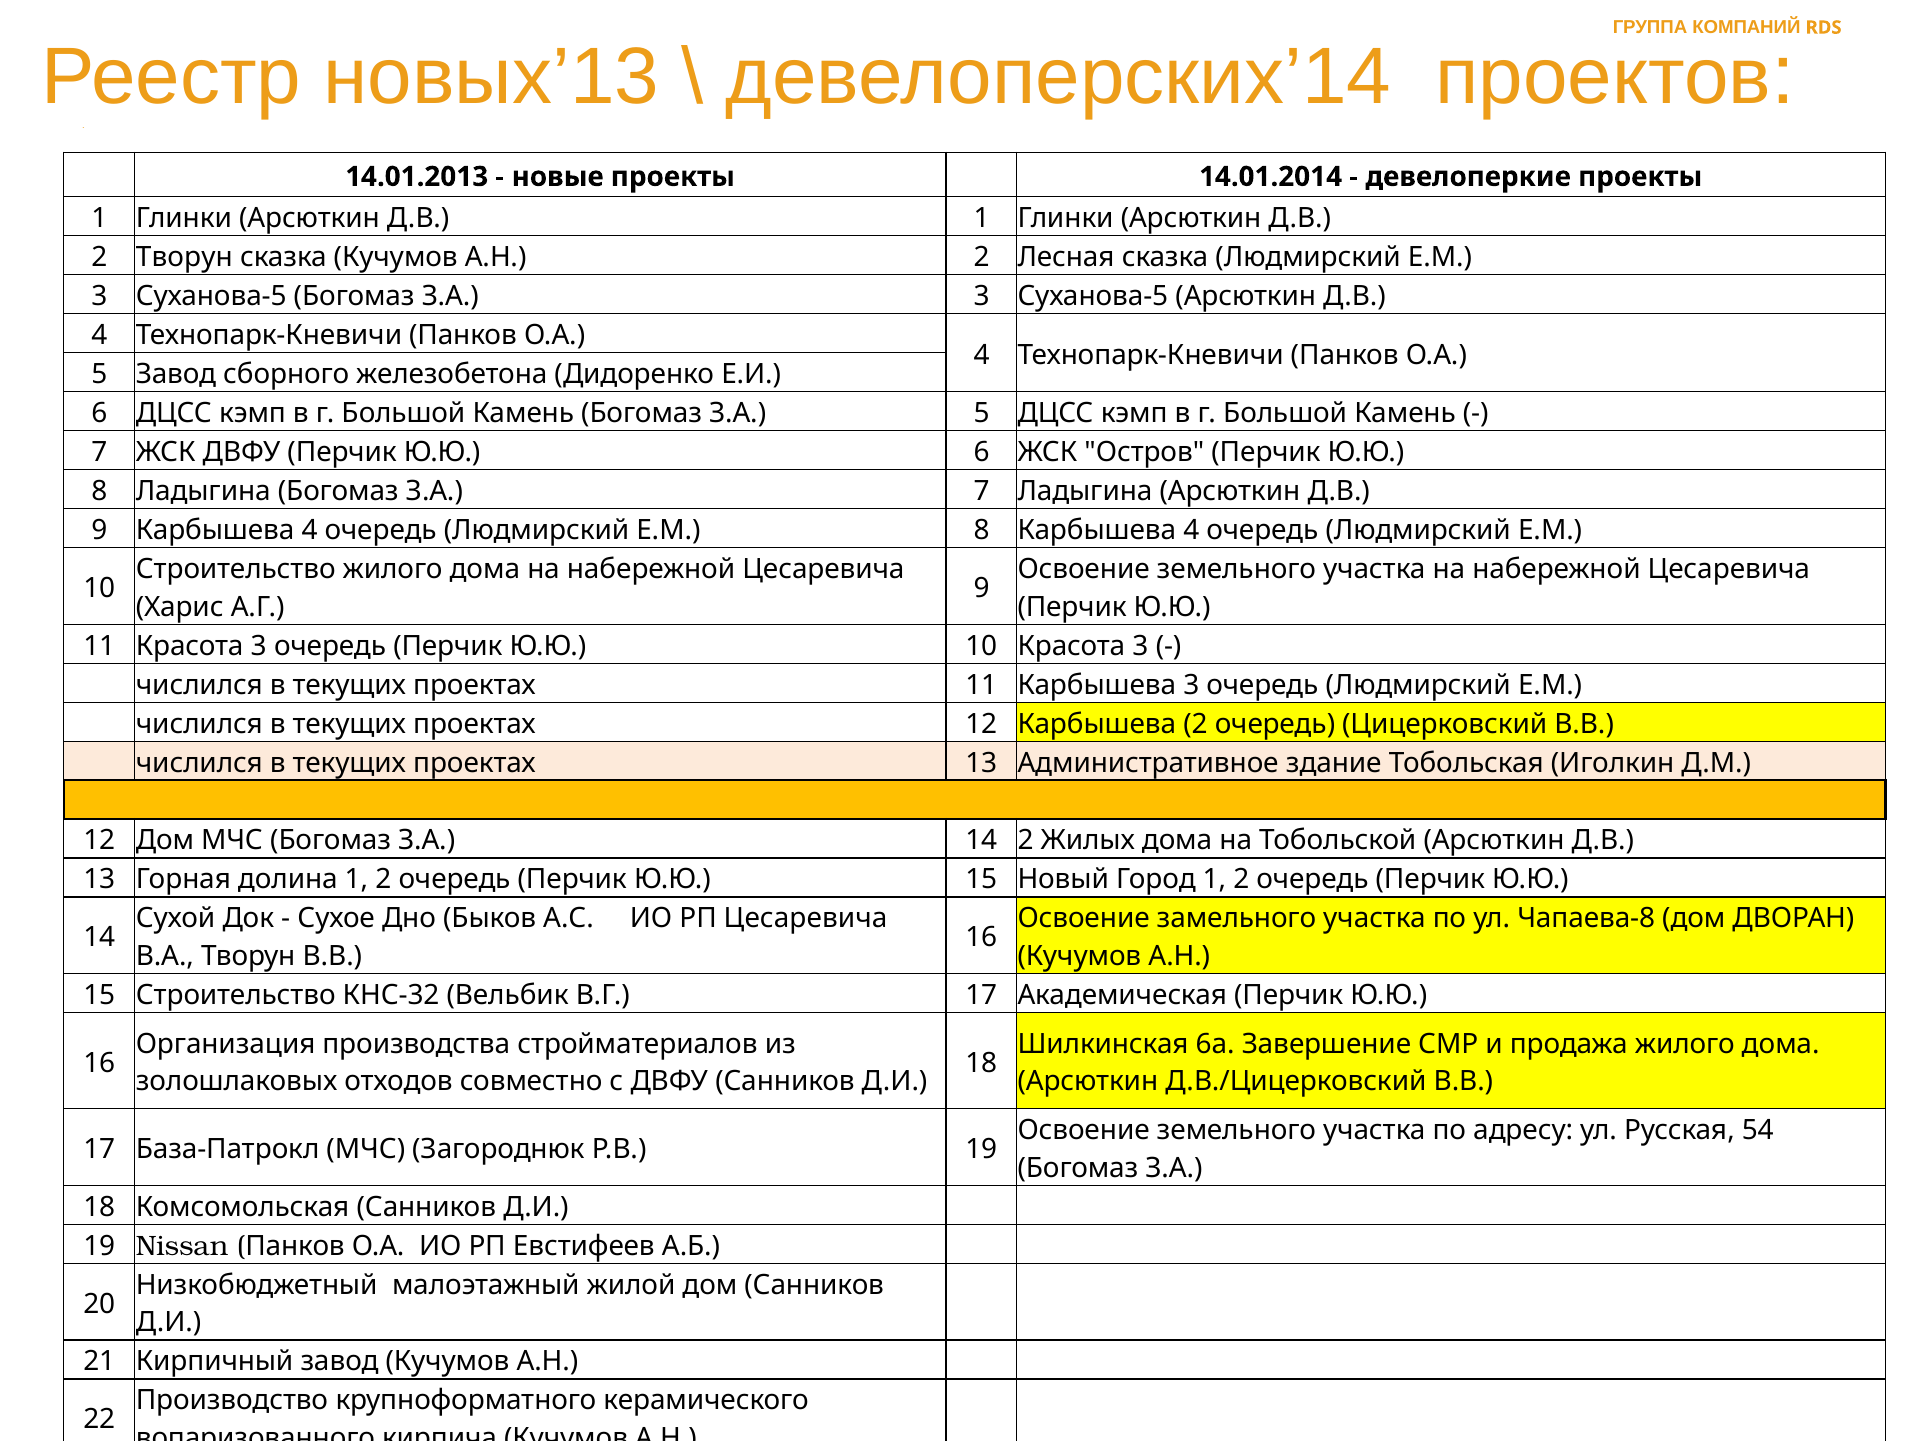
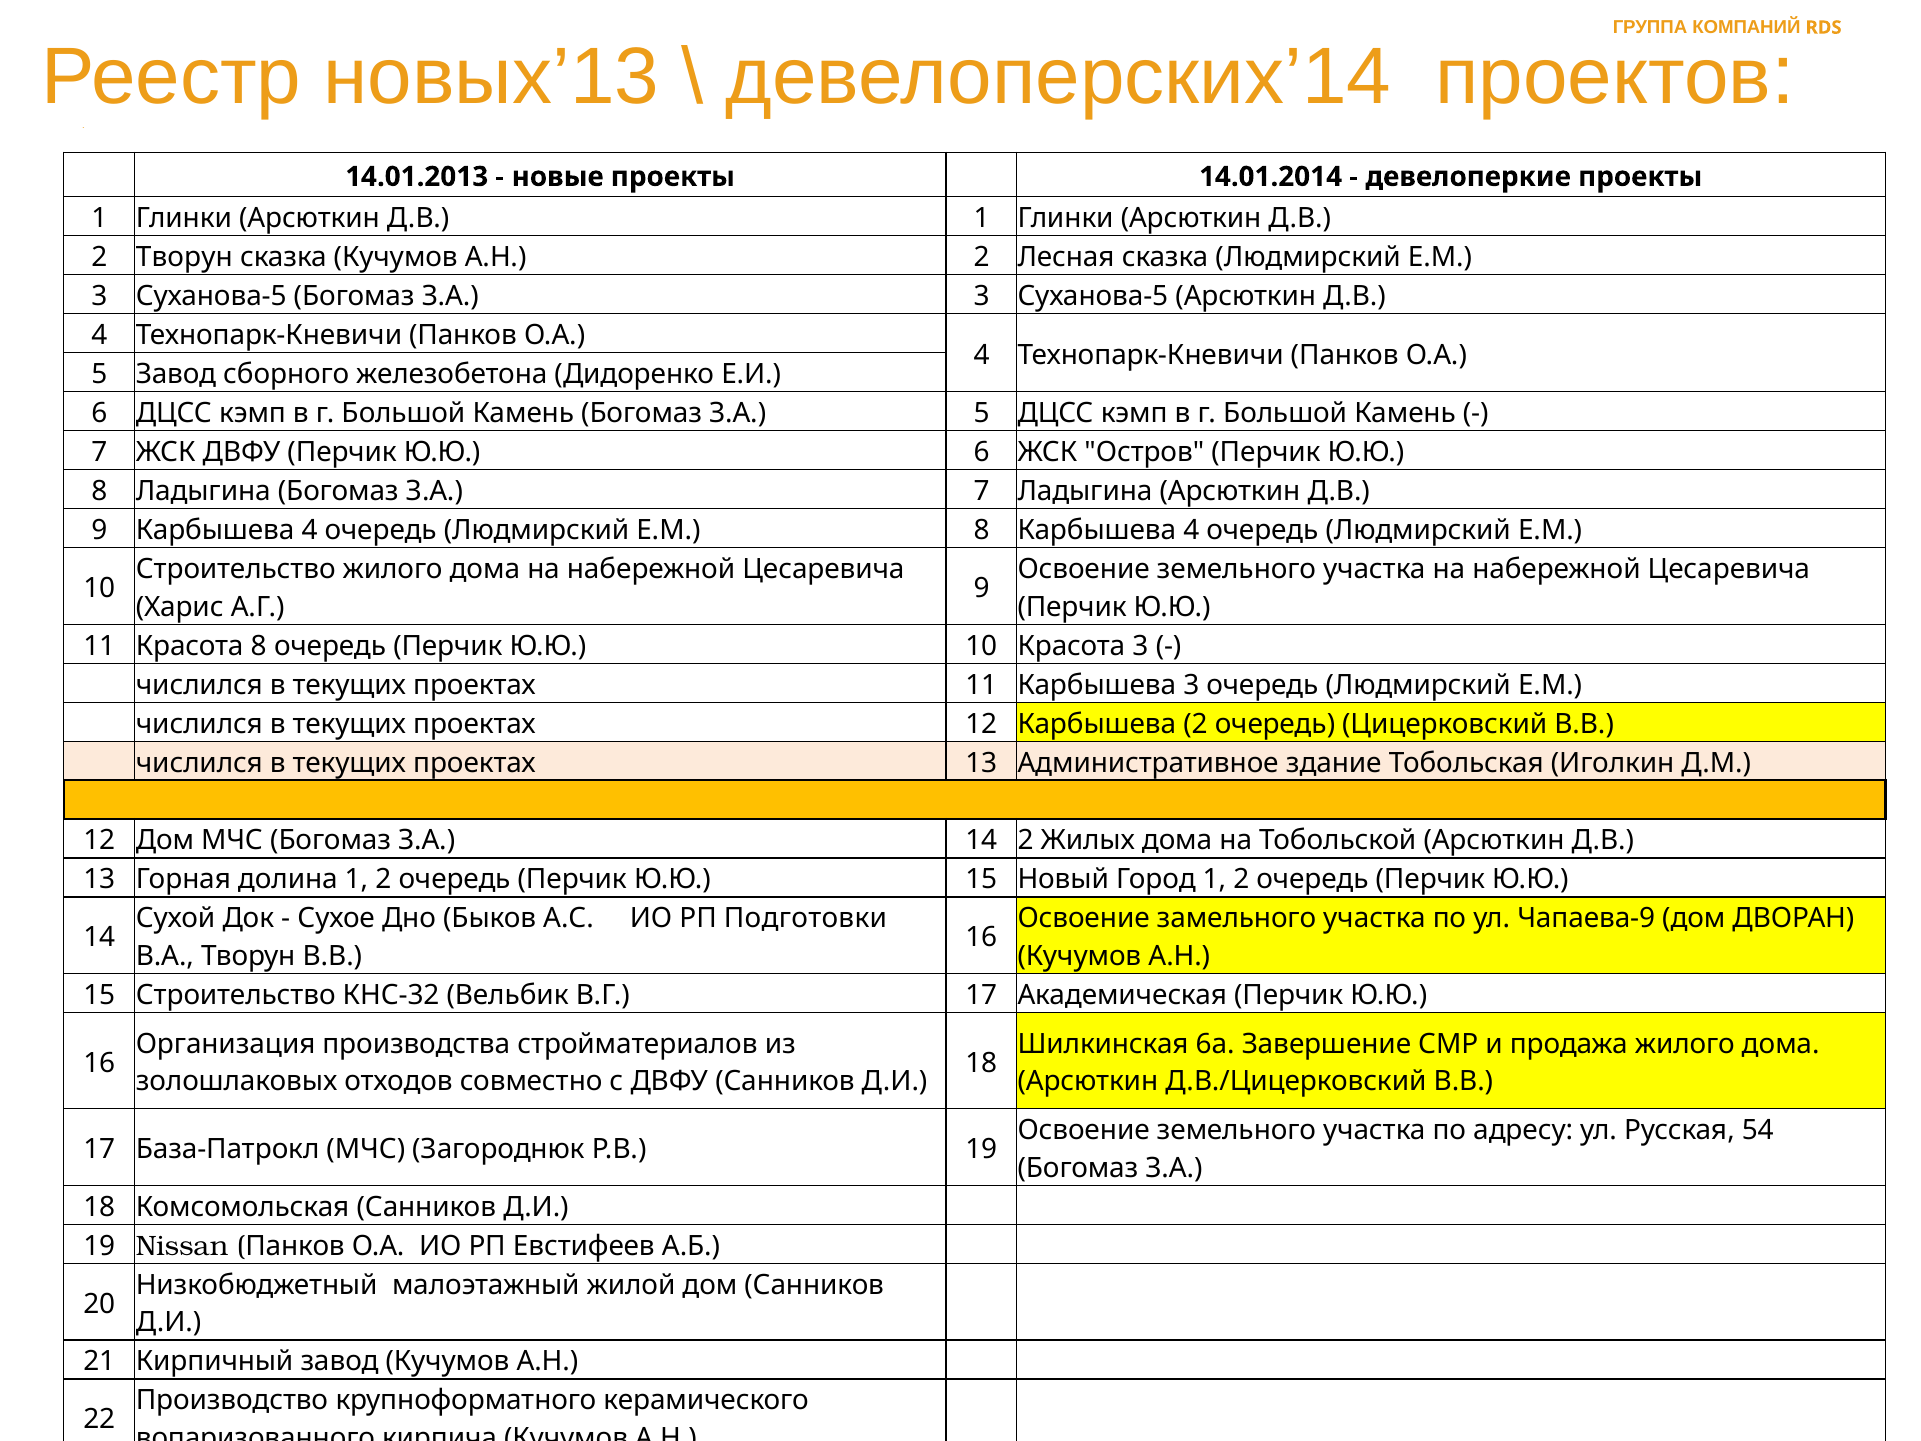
11 Красота 3: 3 -> 8 (259, 646)
РП Цесаревича: Цесаревича -> Подготовки (805, 918)
Чапаева-8: Чапаева-8 -> Чапаева-9 (1586, 918)
